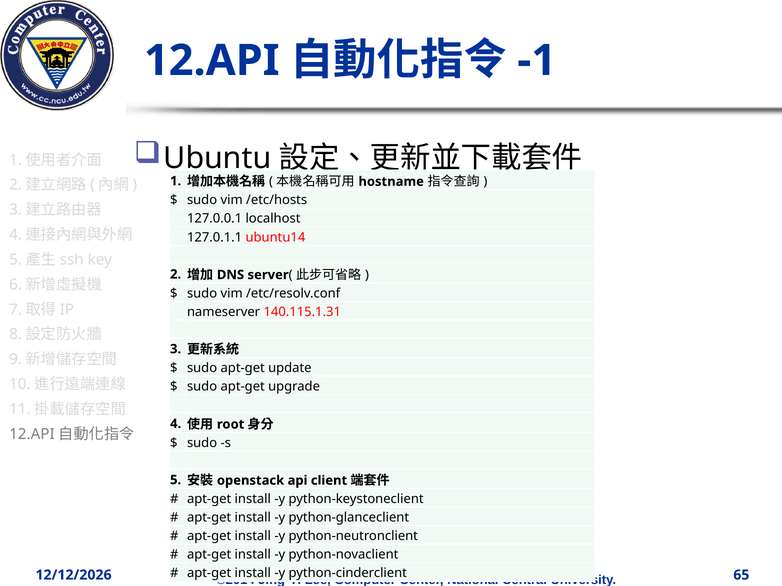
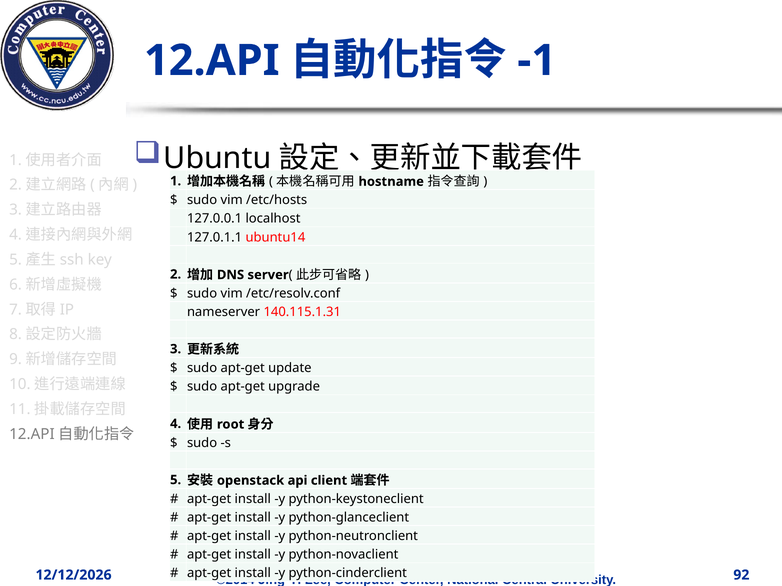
65: 65 -> 92 (741, 575)
